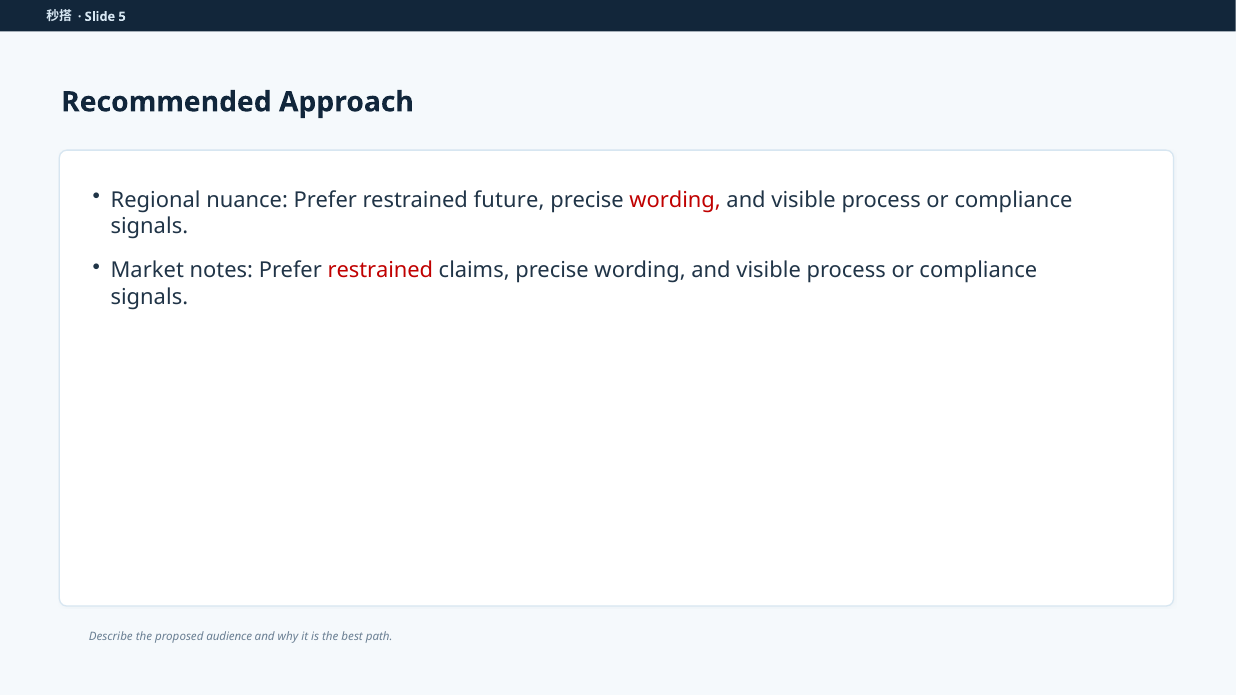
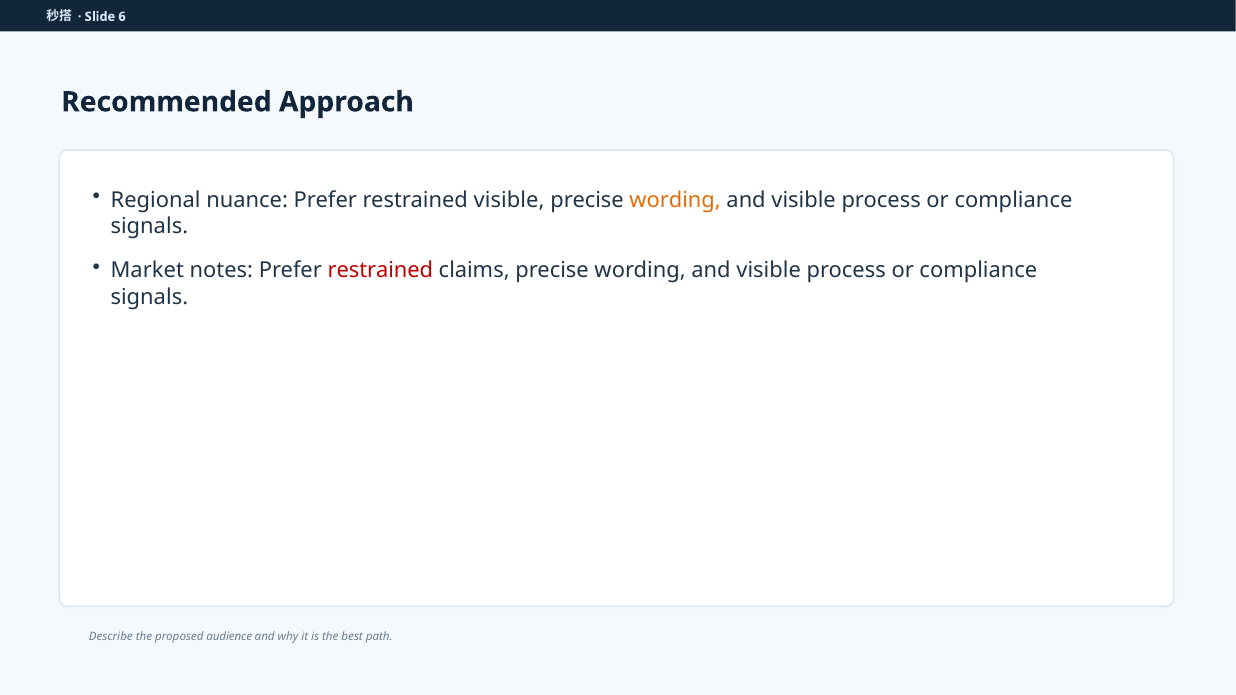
5: 5 -> 6 (122, 17)
restrained future: future -> visible (509, 200)
wording colour: red -> orange (675, 200)
